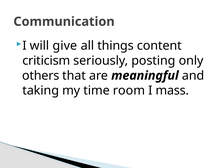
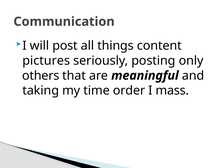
give: give -> post (65, 46)
criticism: criticism -> pictures (46, 61)
room: room -> order (129, 90)
